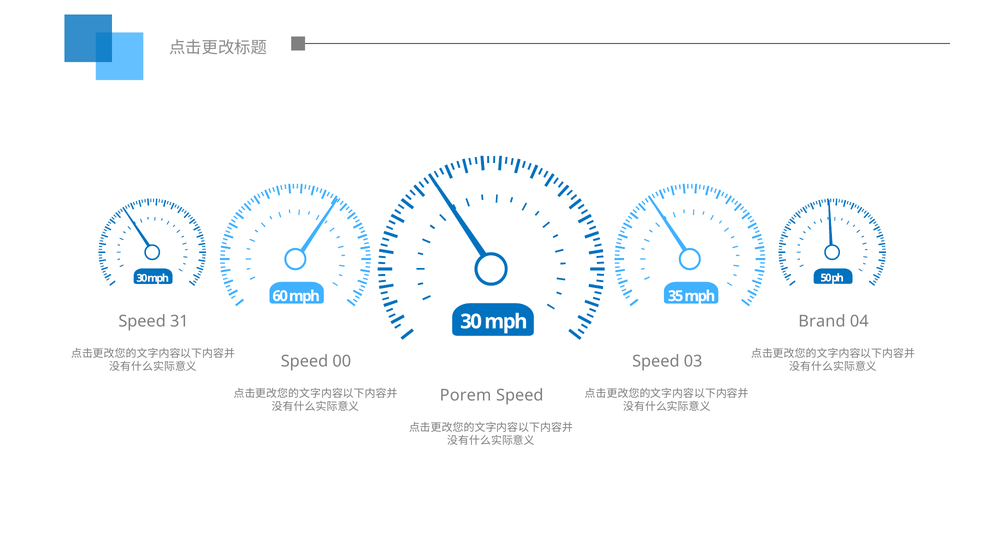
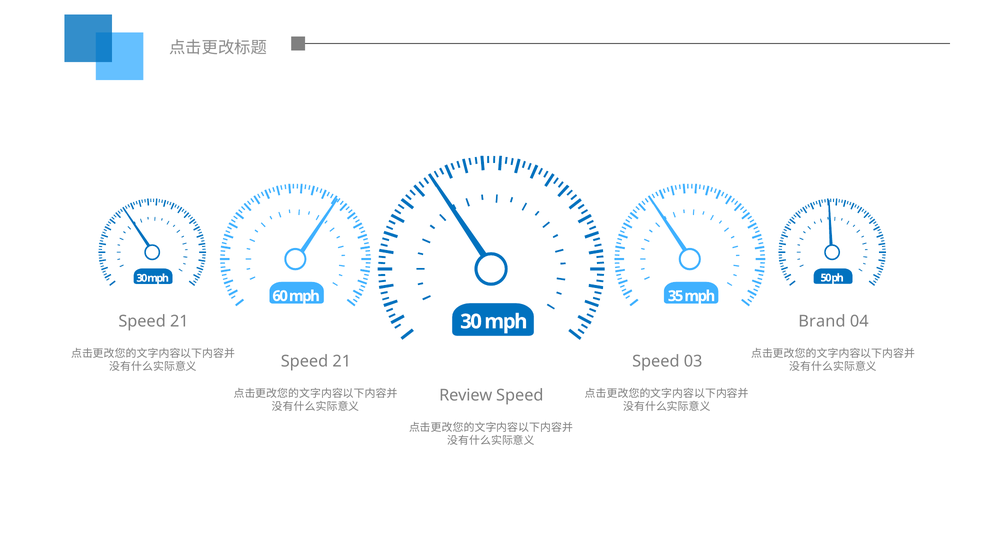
31: 31 -> 21 (179, 322)
00: 00 -> 21 (342, 361)
Porem: Porem -> Review (466, 395)
